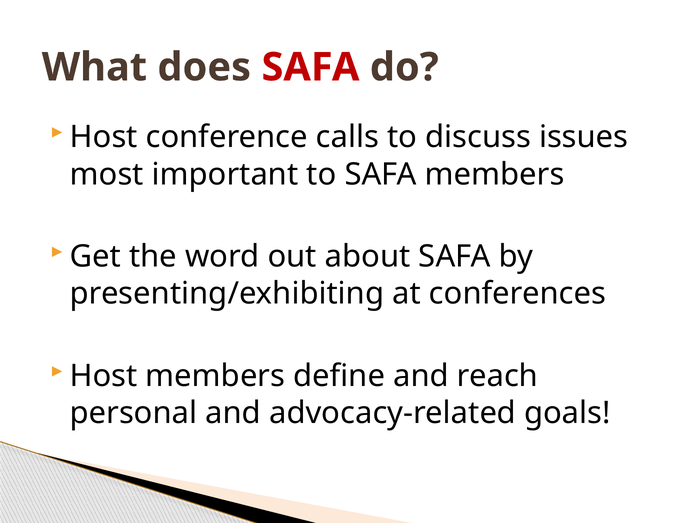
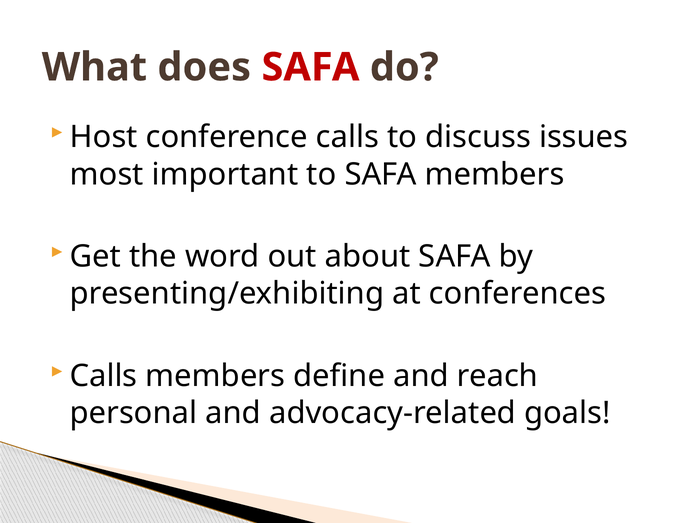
Host: Host -> Calls (104, 376)
